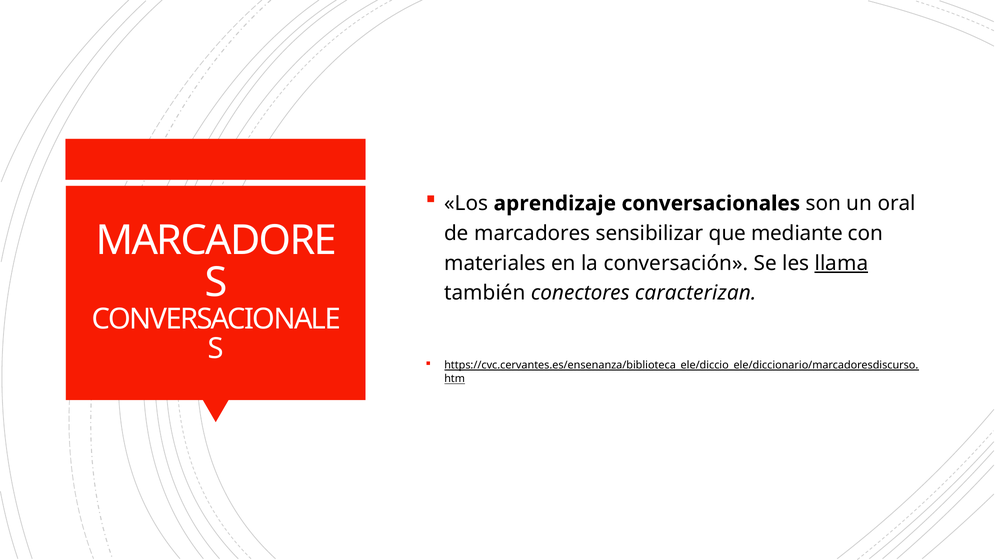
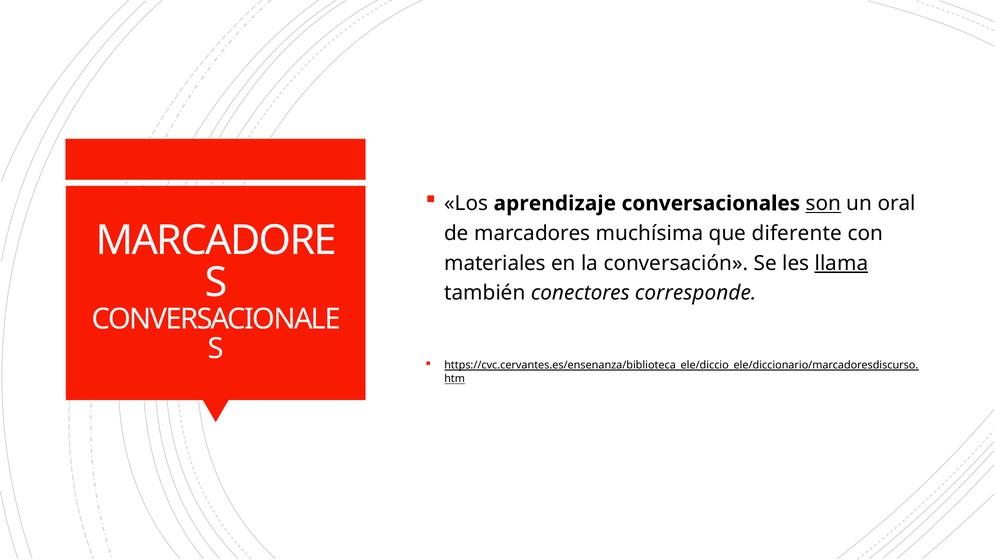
son underline: none -> present (823, 204)
sensibilizar: sensibilizar -> muchísima (649, 233)
mediante: mediante -> diferente (797, 233)
caracterizan: caracterizan -> corresponde (696, 293)
